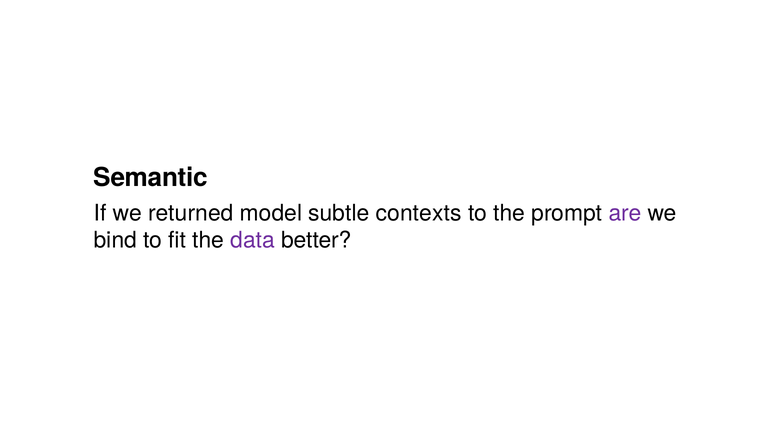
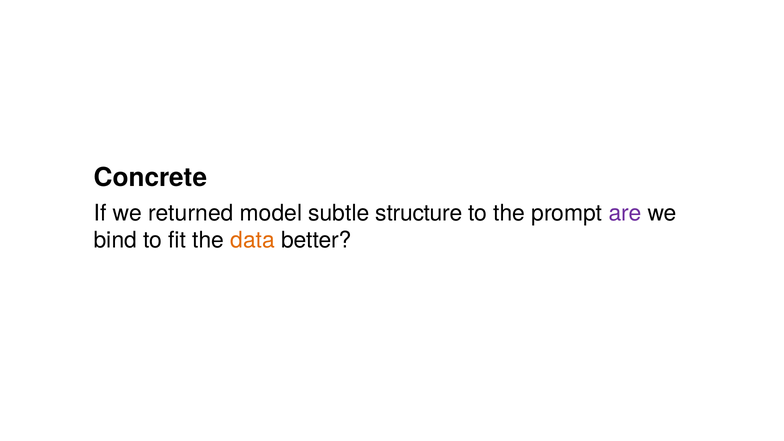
Semantic: Semantic -> Concrete (150, 178)
contexts: contexts -> structure (419, 213)
data colour: purple -> orange (253, 240)
